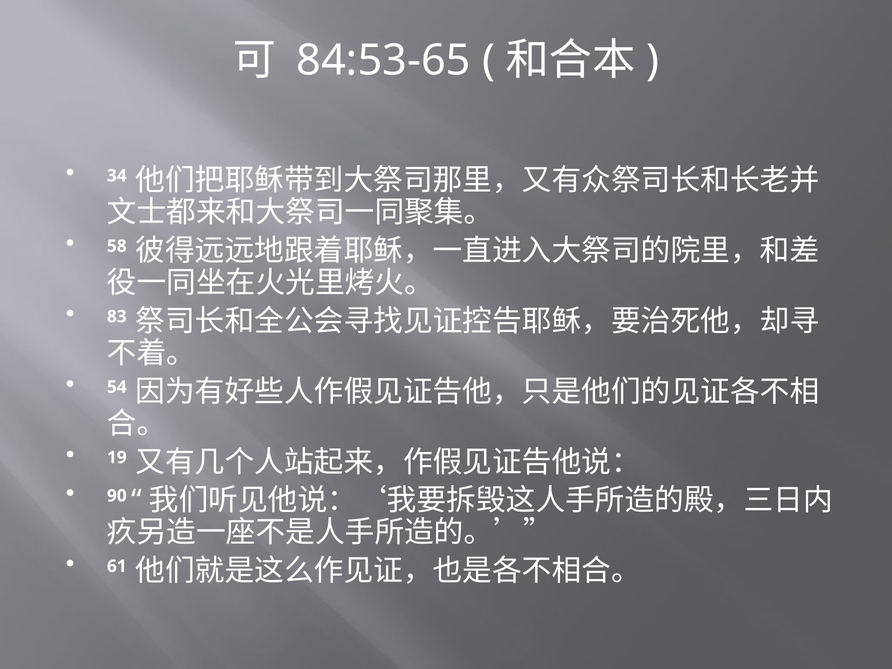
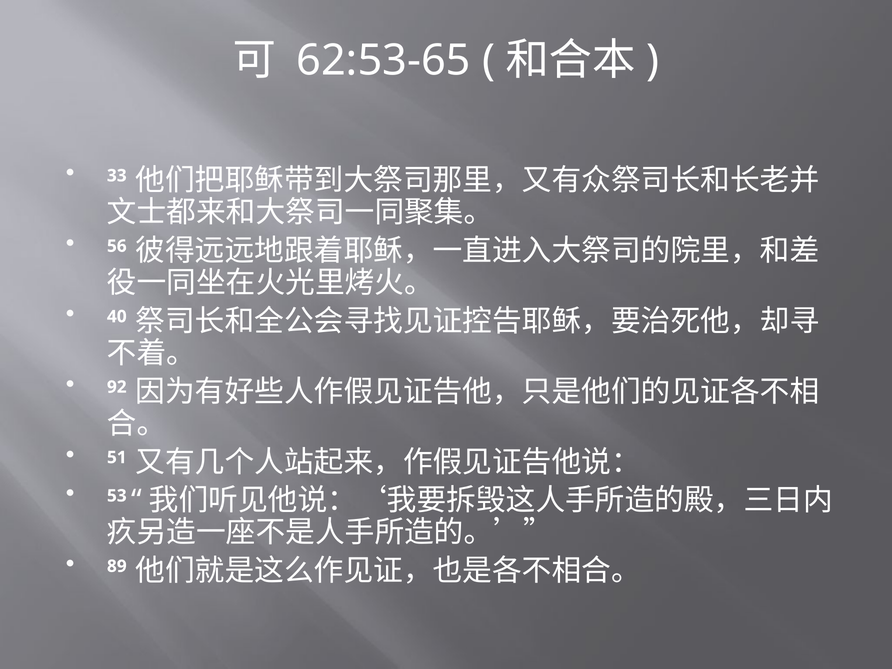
84:53-65: 84:53-65 -> 62:53-65 (384, 60)
34: 34 -> 33 (117, 176)
58: 58 -> 56 (117, 246)
83: 83 -> 40 (117, 317)
54: 54 -> 92 (117, 387)
19: 19 -> 51 (117, 457)
90: 90 -> 53 (117, 496)
61: 61 -> 89 (117, 566)
